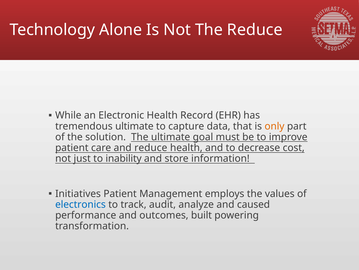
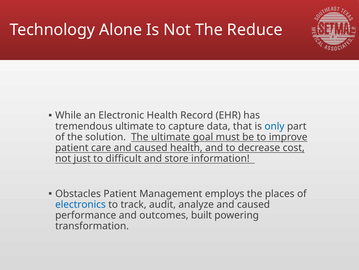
only colour: orange -> blue (274, 126)
care and reduce: reduce -> caused (151, 147)
inability: inability -> difficult (123, 158)
Initiatives: Initiatives -> Obstacles (78, 193)
values: values -> places (280, 193)
